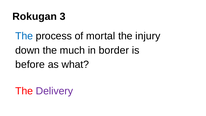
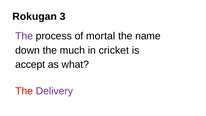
The colour: blue -> purple (24, 36)
injury: injury -> name (148, 36)
border: border -> cricket (114, 50)
before: before -> accept (30, 64)
